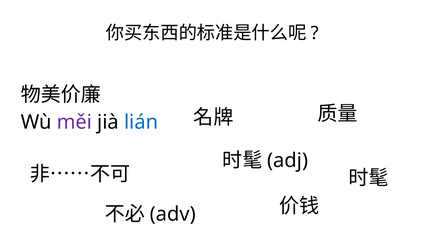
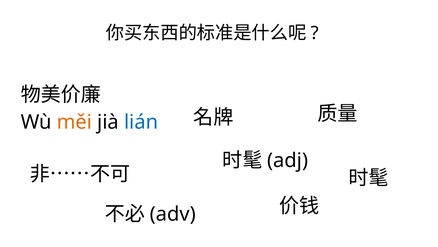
měi colour: purple -> orange (74, 122)
